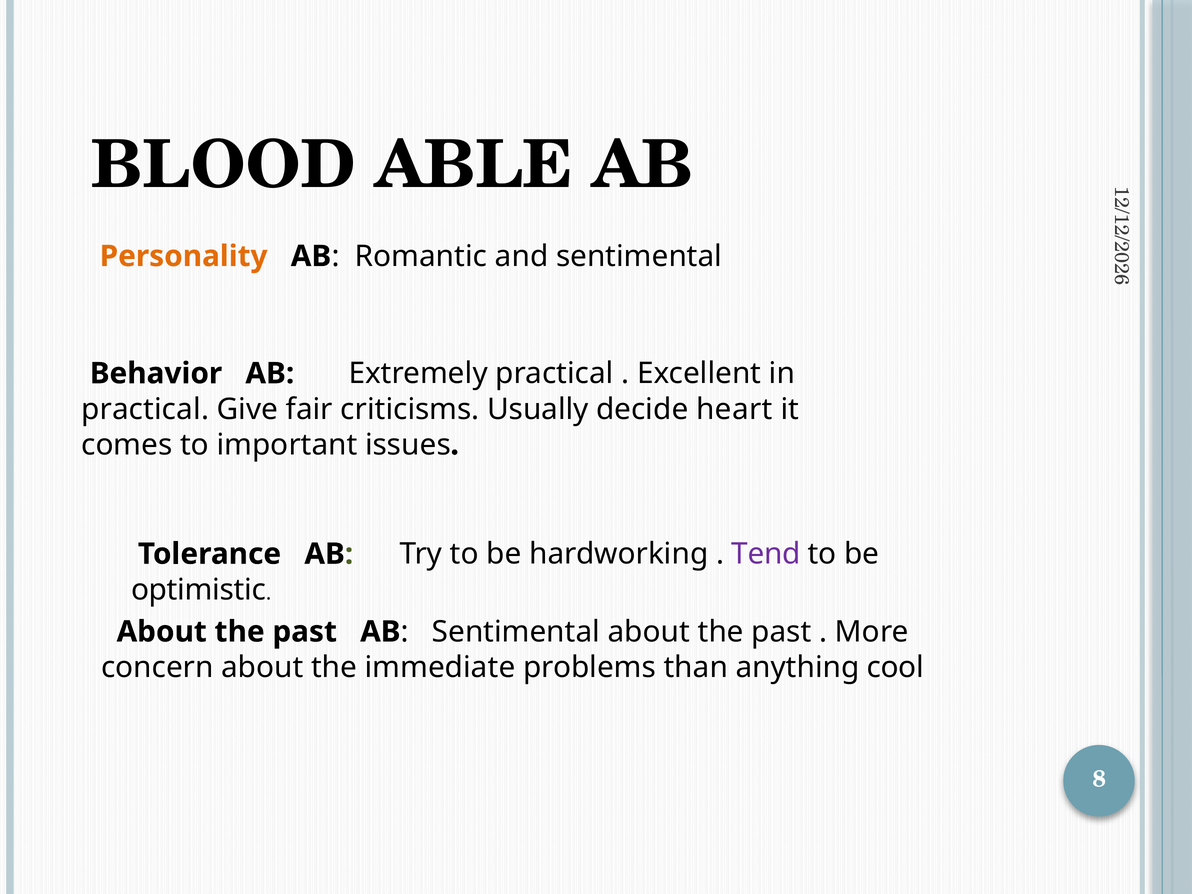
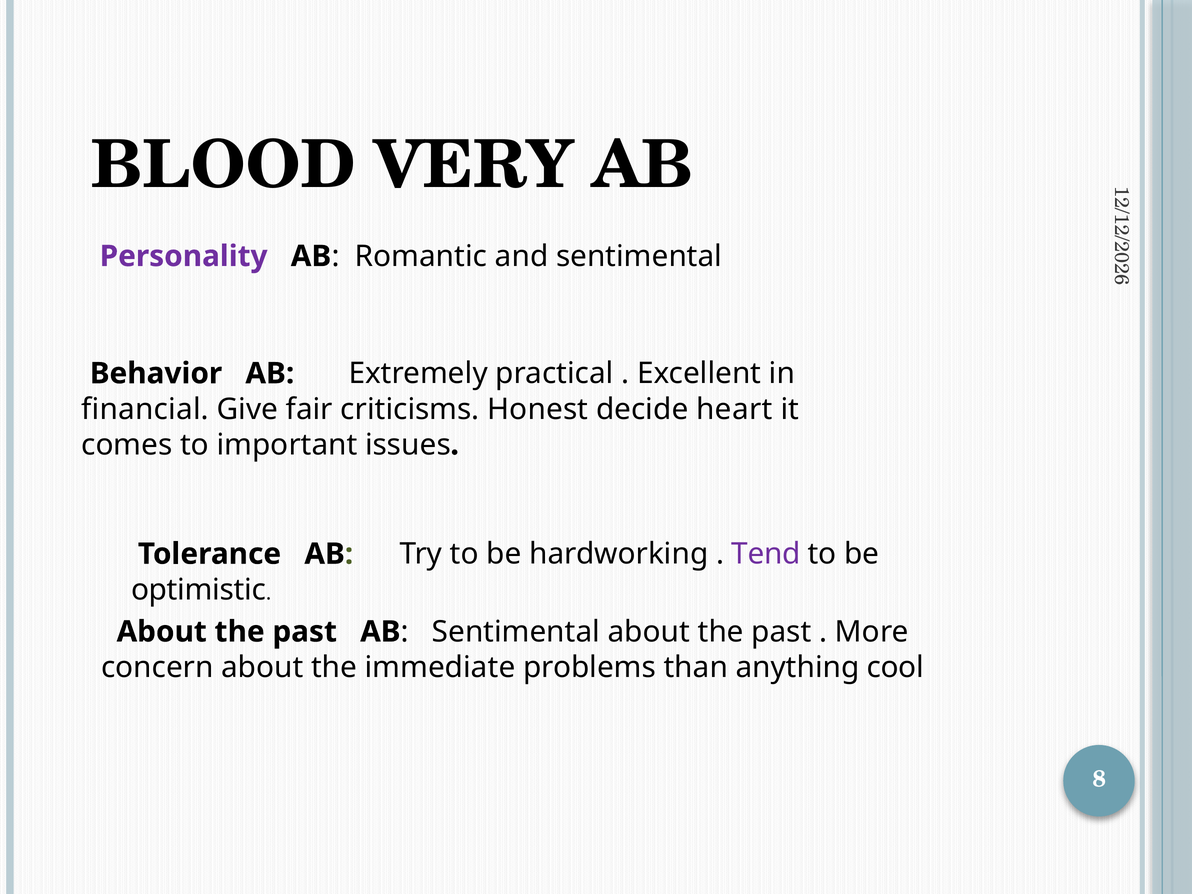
ABLE: ABLE -> VERY (474, 165)
Personality colour: orange -> purple (184, 256)
practical: practical -> financial (145, 409)
Usually: Usually -> Honest (538, 409)
